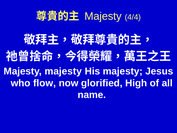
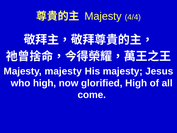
who flow: flow -> high (45, 83)
name: name -> come (92, 95)
